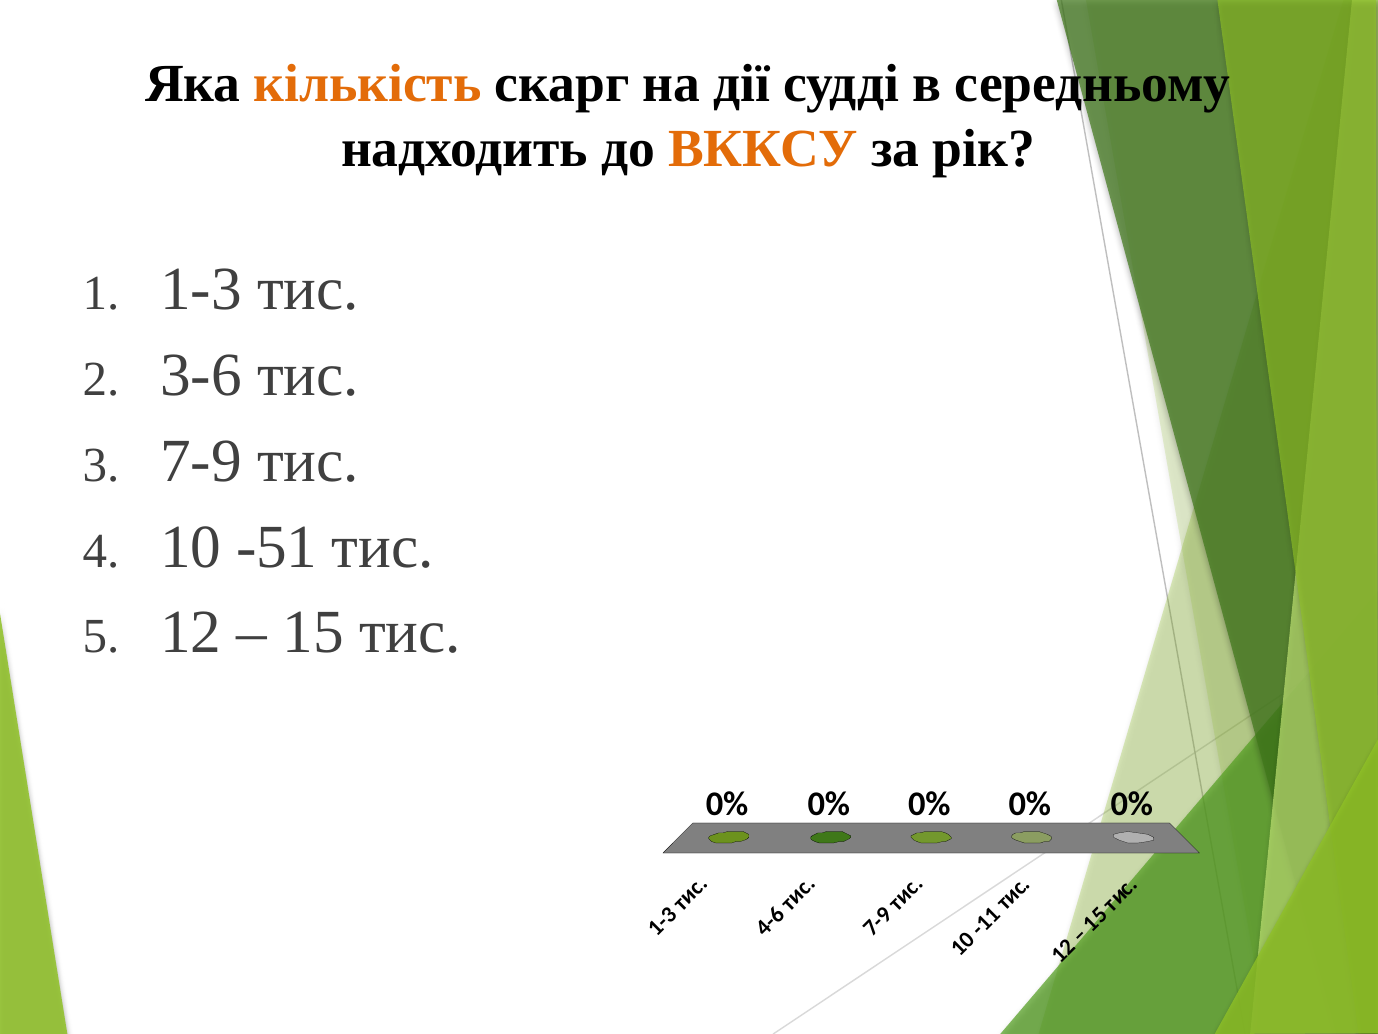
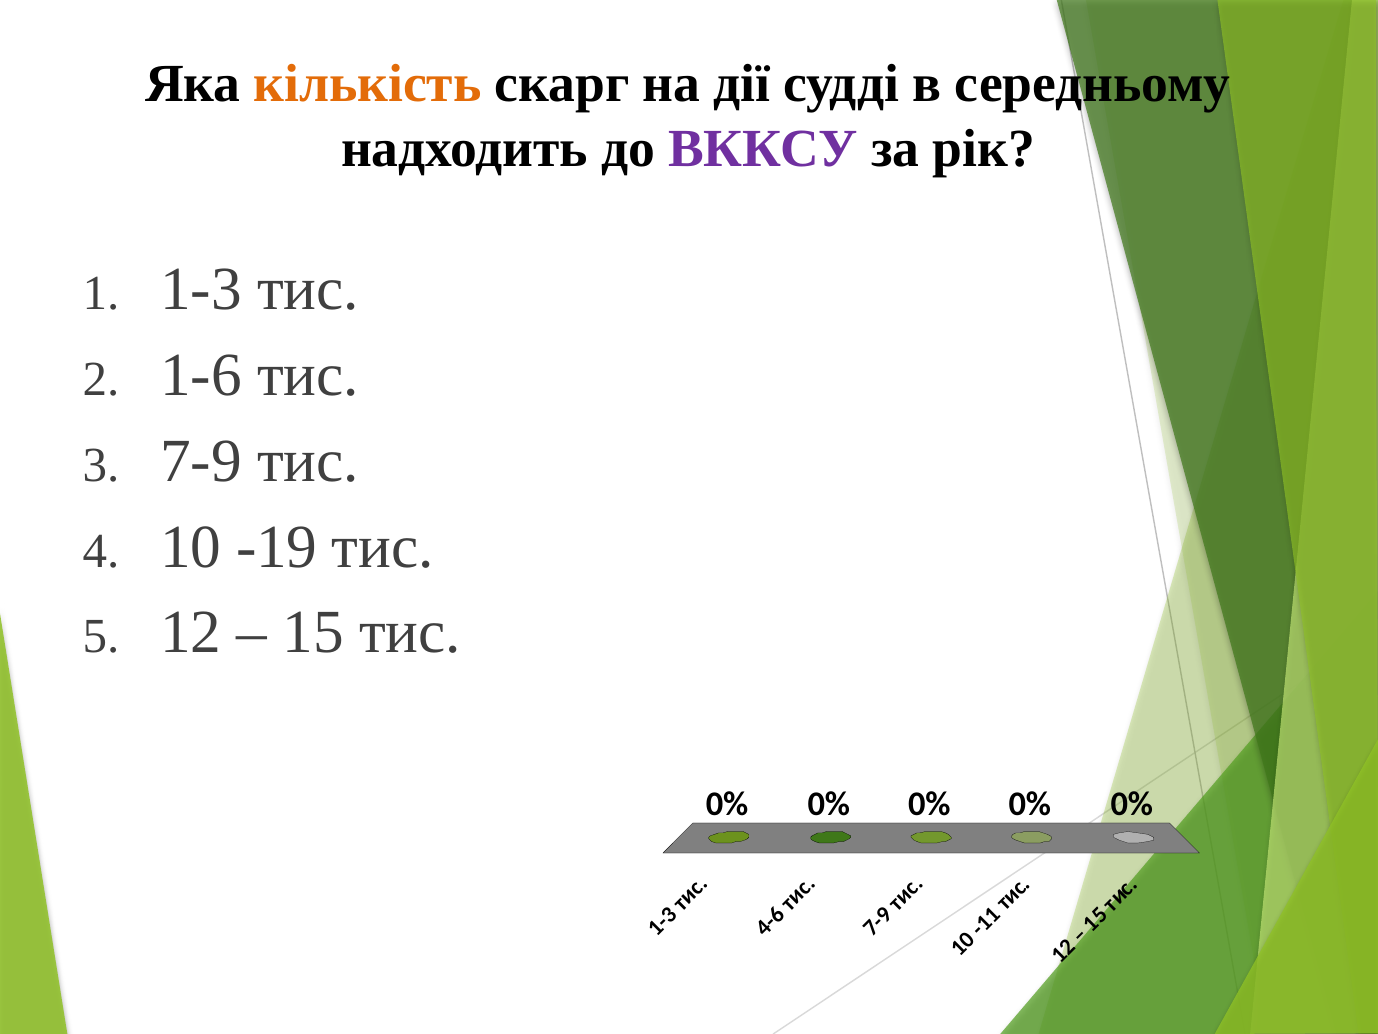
ВККСУ colour: orange -> purple (763, 149)
3-6: 3-6 -> 1-6 (201, 375)
-51: -51 -> -19 (277, 547)
